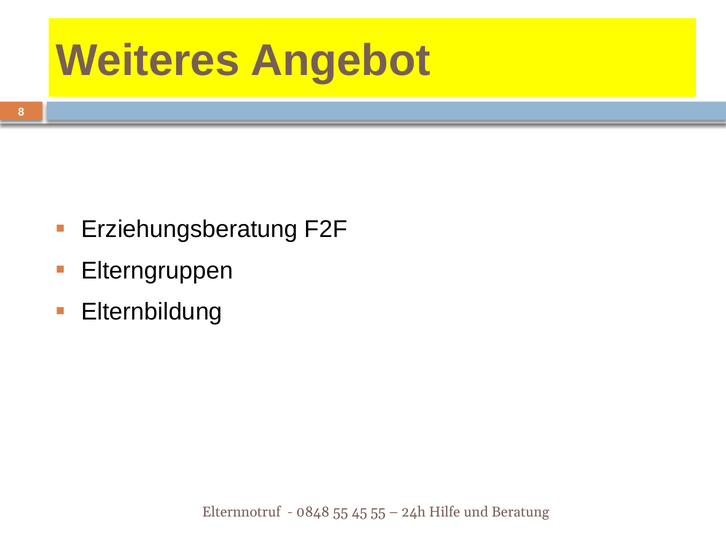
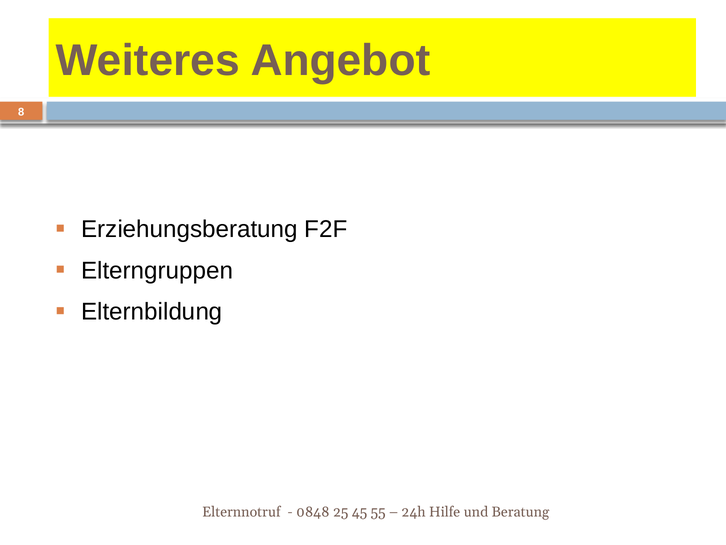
0848 55: 55 -> 25 (341, 512)
